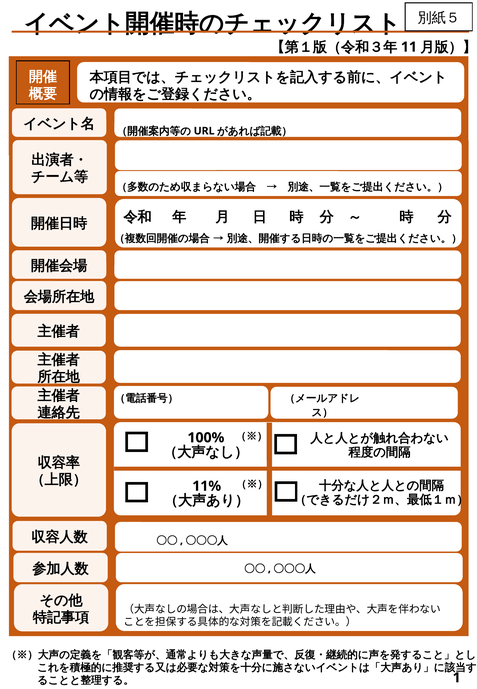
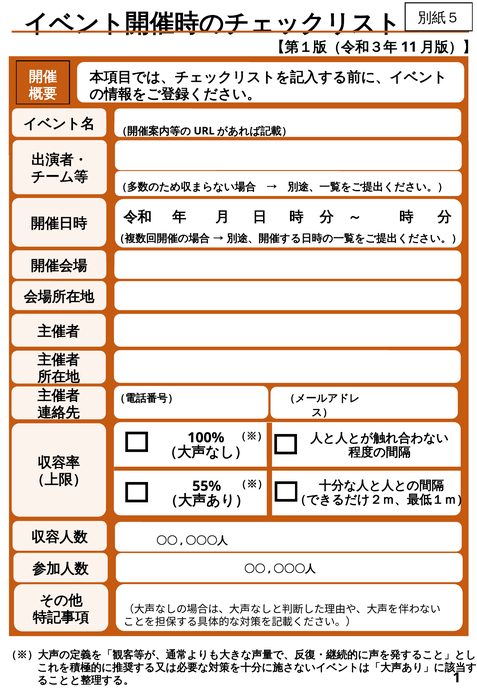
11%: 11% -> 55% (207, 486)
